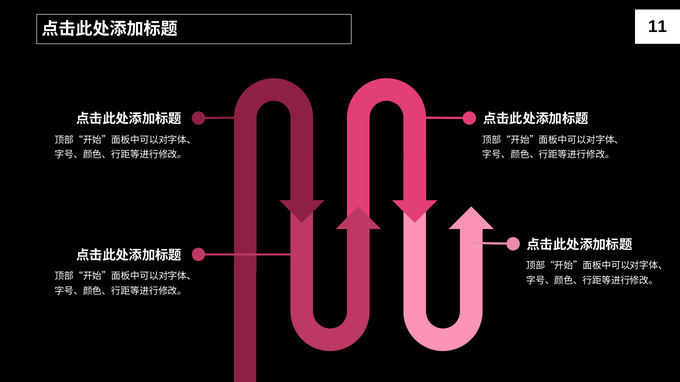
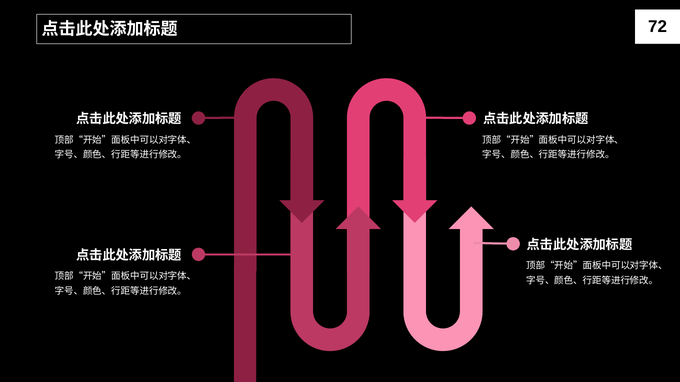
11: 11 -> 72 (658, 27)
